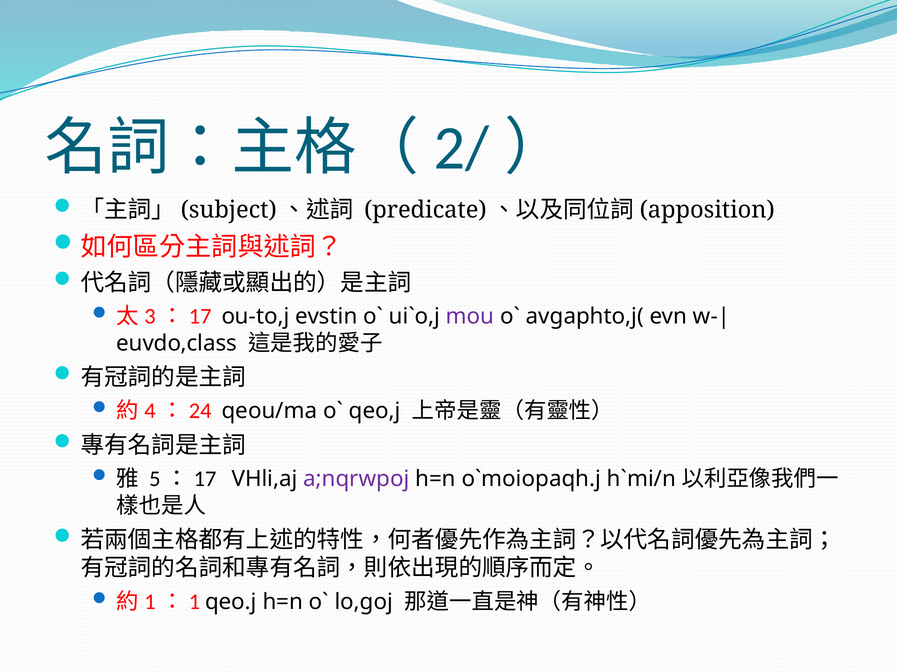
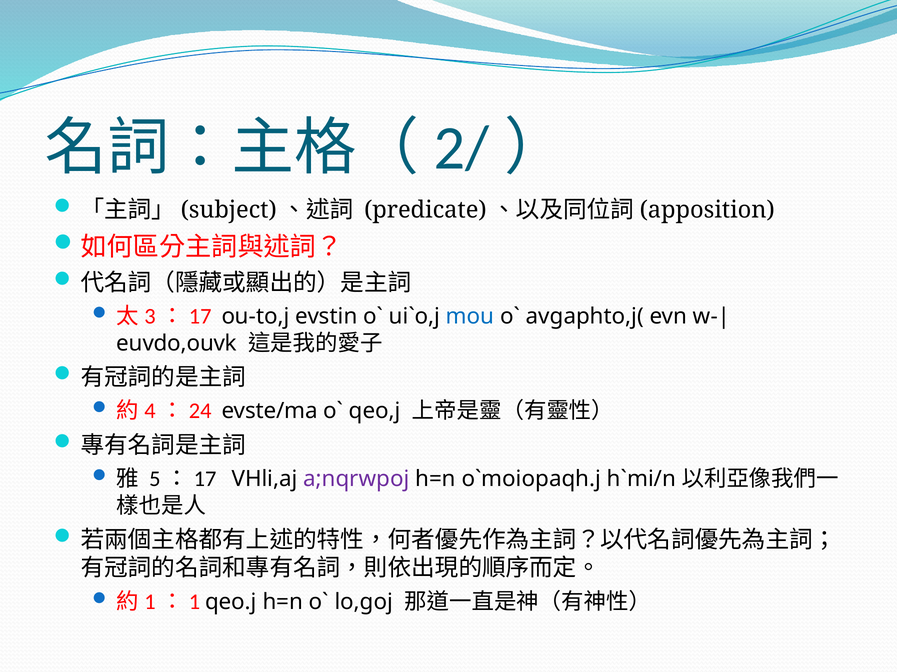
mou colour: purple -> blue (470, 317)
euvdo,class: euvdo,class -> euvdo,ouvk (177, 344)
qeou/ma: qeou/ma -> evste/ma (270, 412)
